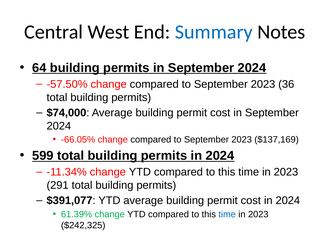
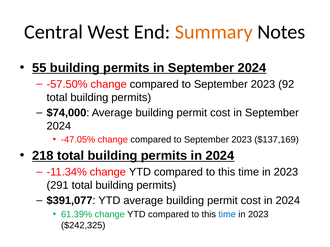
Summary colour: blue -> orange (214, 32)
64: 64 -> 55 (39, 68)
36: 36 -> 92 (286, 84)
-66.05%: -66.05% -> -47.05% (78, 140)
599: 599 -> 218 (43, 156)
